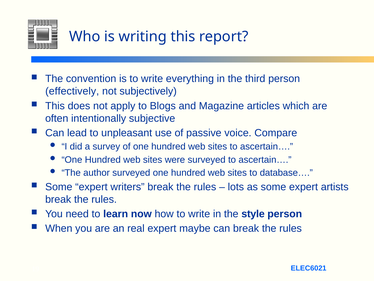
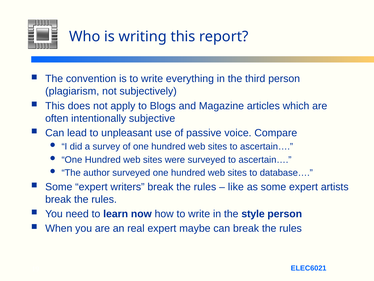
effectively: effectively -> plagiarism (72, 91)
lots: lots -> like (236, 186)
